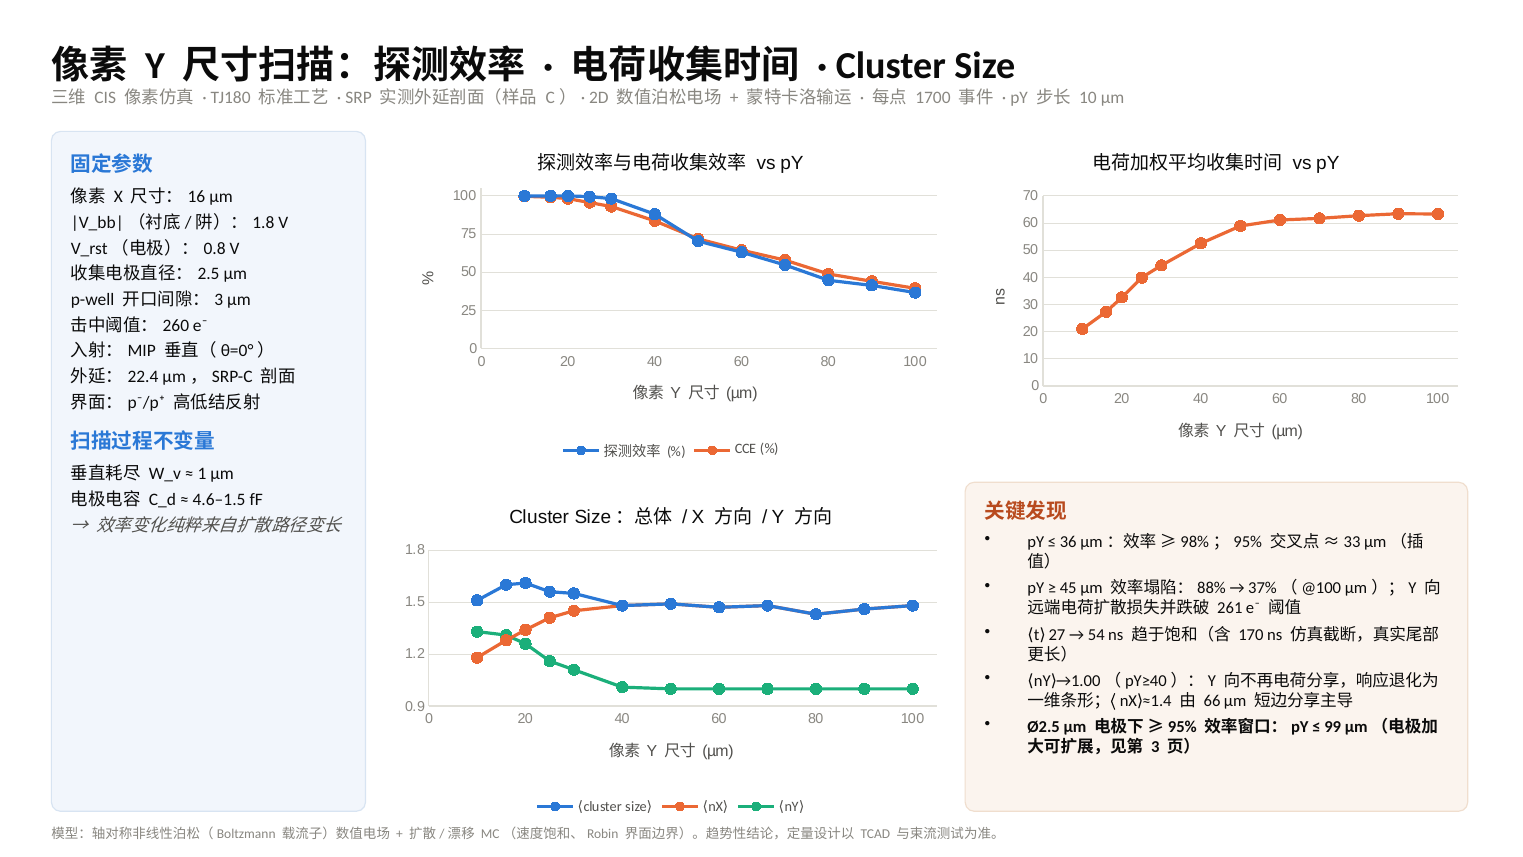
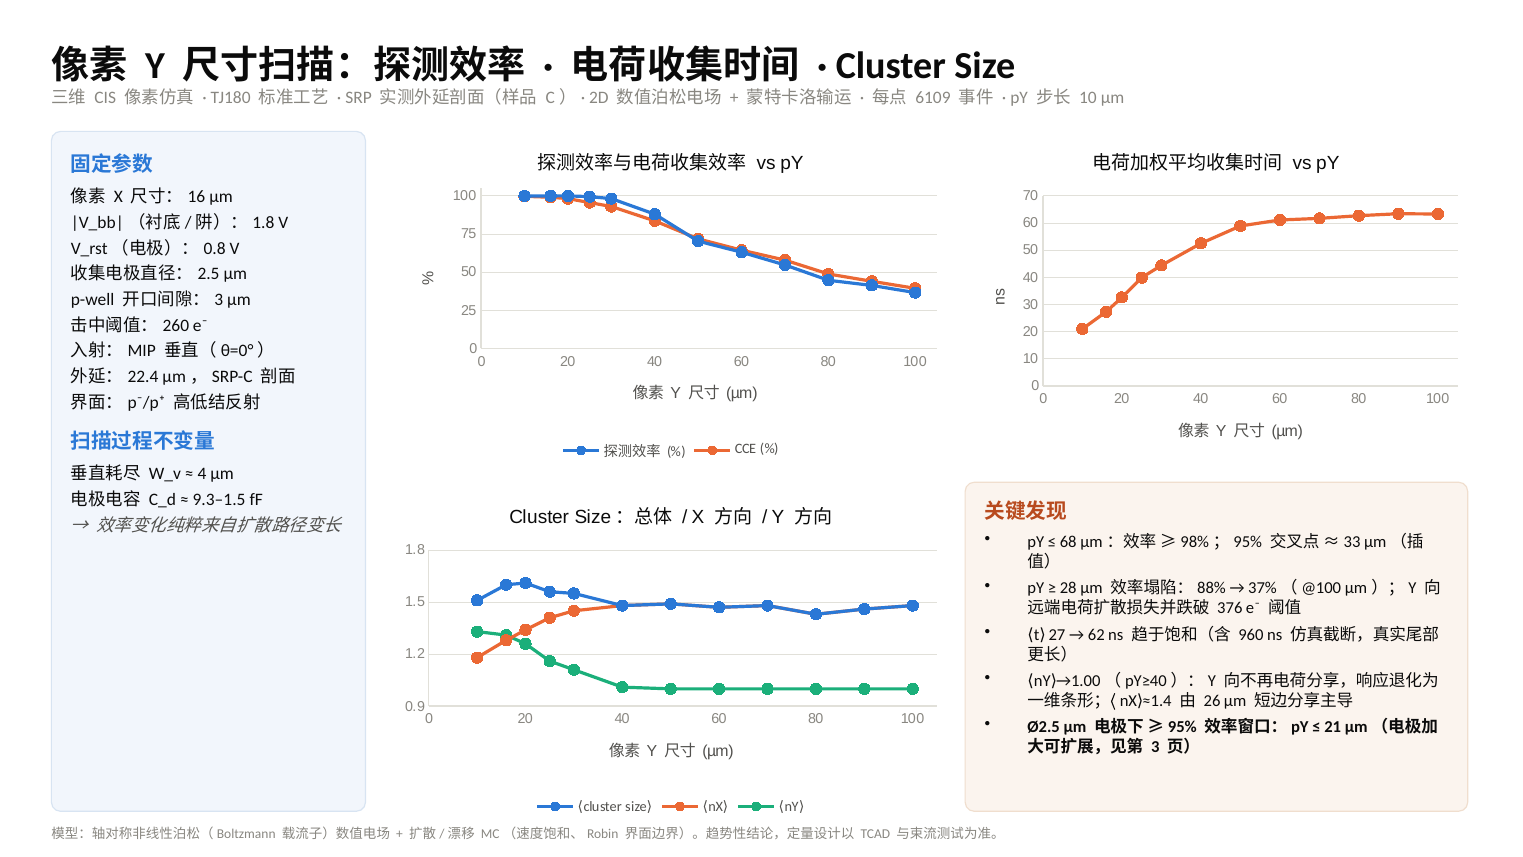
1700: 1700 -> 6109 (933, 98)
1: 1 -> 4 (202, 474)
4.6–1.5: 4.6–1.5 -> 9.3–1.5 (219, 499)
36: 36 -> 68 (1068, 542)
45: 45 -> 28 (1068, 588)
261: 261 -> 376 (1230, 608)
54: 54 -> 62 (1096, 634)
170: 170 -> 960 (1251, 634)
66: 66 -> 26 (1212, 701)
99: 99 -> 21 (1333, 727)
